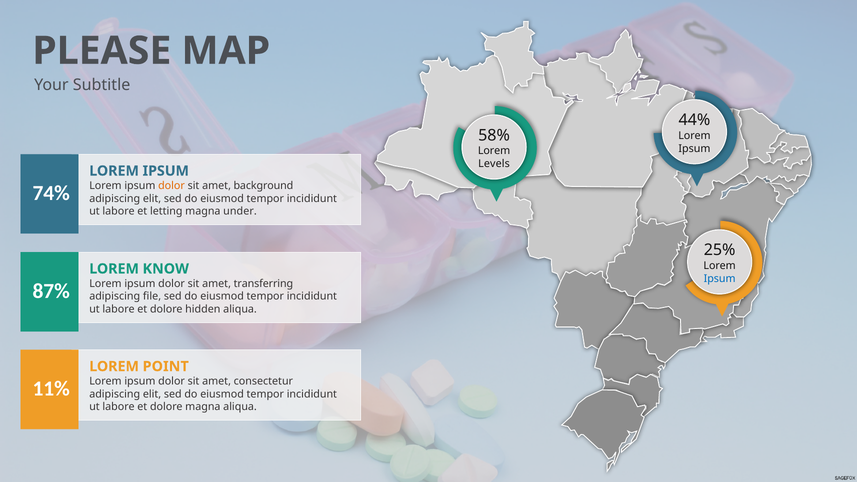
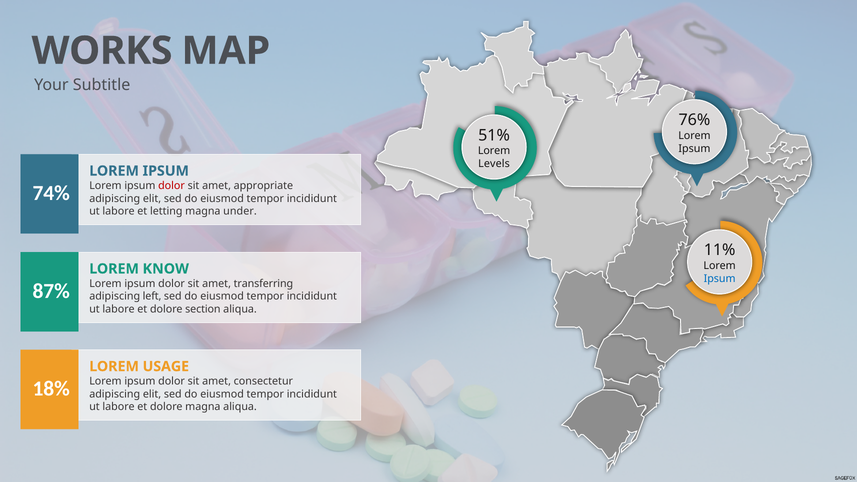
PLEASE: PLEASE -> WORKS (102, 51)
44%: 44% -> 76% (694, 120)
58%: 58% -> 51% (494, 135)
dolor colour: orange -> red (172, 186)
background: background -> appropriate (263, 186)
25%: 25% -> 11% (720, 250)
file: file -> left (152, 296)
hidden: hidden -> section (203, 309)
POINT: POINT -> USAGE (166, 367)
11%: 11% -> 18% (51, 389)
